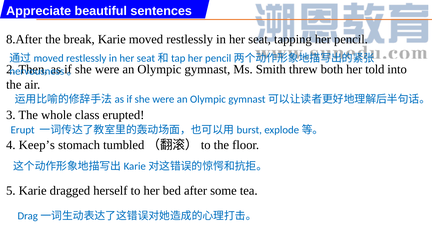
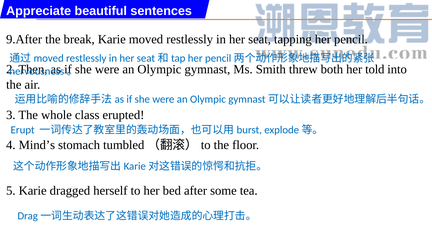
8.After: 8.After -> 9.After (24, 39)
Keep’s: Keep’s -> Mind’s (37, 145)
